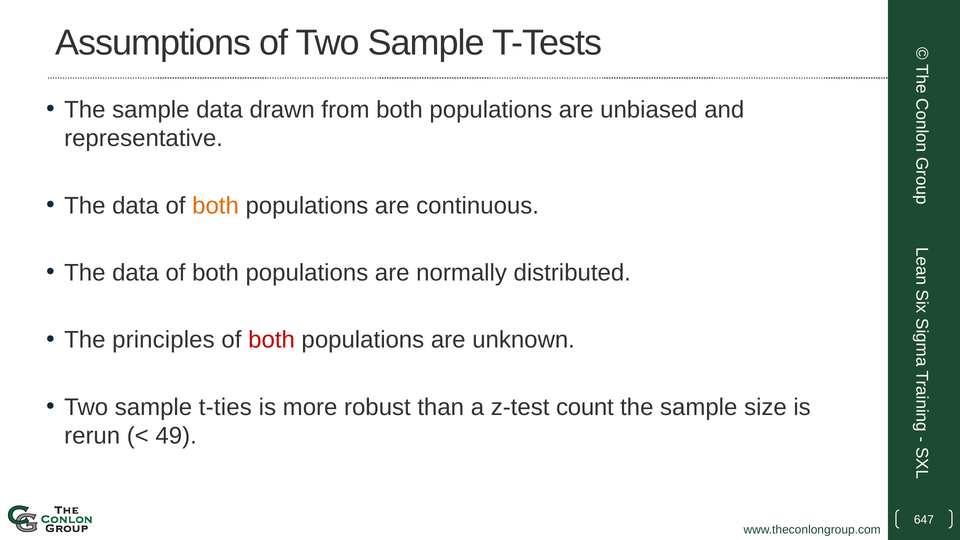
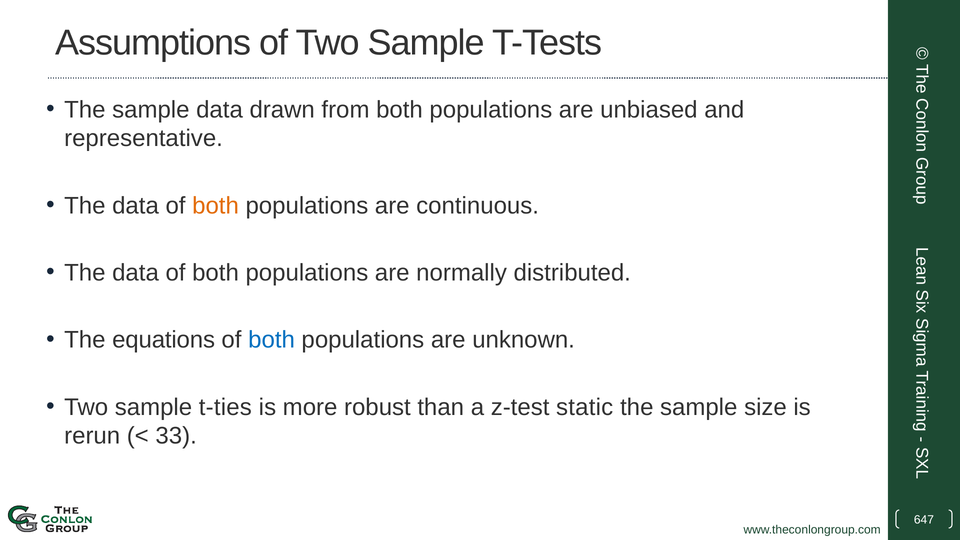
principles: principles -> equations (164, 340)
both colour: red -> blue (272, 340)
count: count -> static (585, 407)
49: 49 -> 33 (176, 436)
